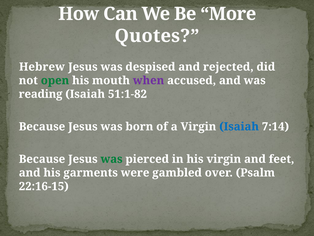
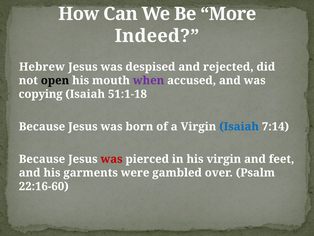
Quotes: Quotes -> Indeed (157, 36)
open colour: green -> black (55, 80)
reading: reading -> copying (41, 94)
51:1-82: 51:1-82 -> 51:1-18 (127, 94)
was colour: green -> red (112, 159)
22:16-15: 22:16-15 -> 22:16-60 (44, 186)
